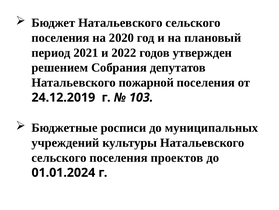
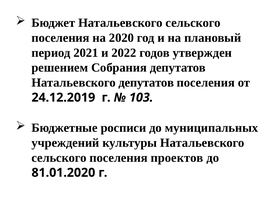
Натальевского пожарной: пожарной -> депутатов (146, 82)
01.01.2024: 01.01.2024 -> 81.01.2020 (63, 172)
